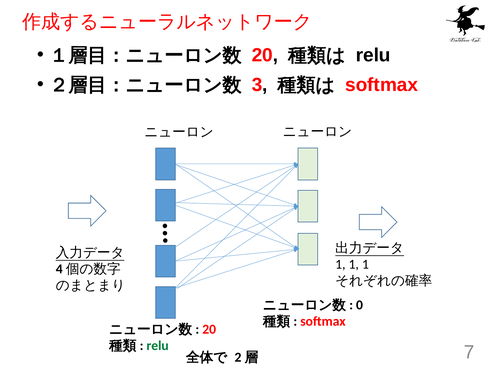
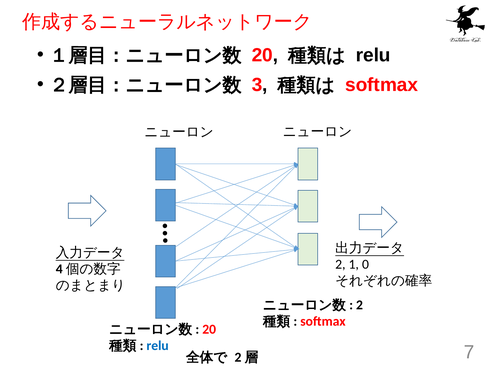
1: 1 -> 2 (340, 264)
1: 1 -> 0 (365, 264)
0: 0 -> 2 (359, 305)
relu colour: green -> blue (158, 345)
